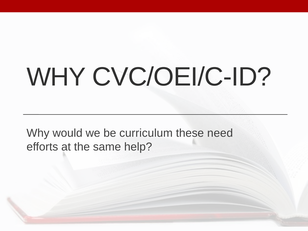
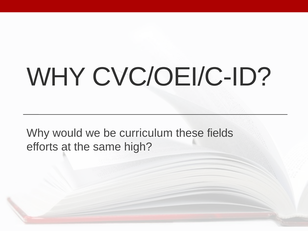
need: need -> fields (220, 133)
help: help -> high (138, 147)
